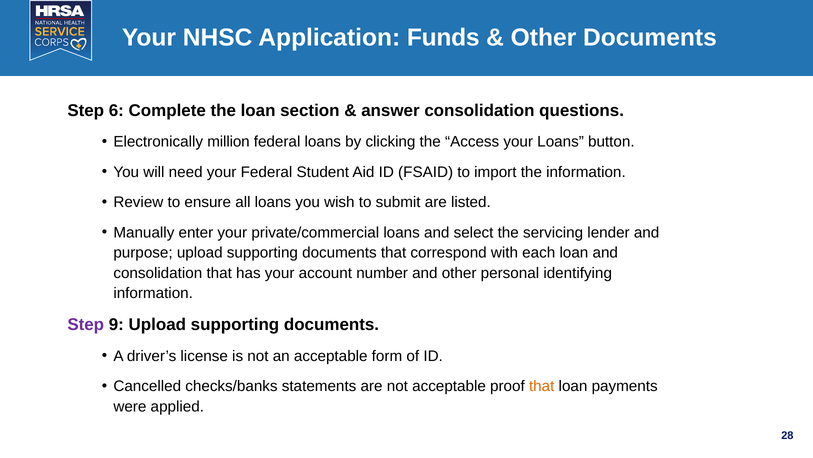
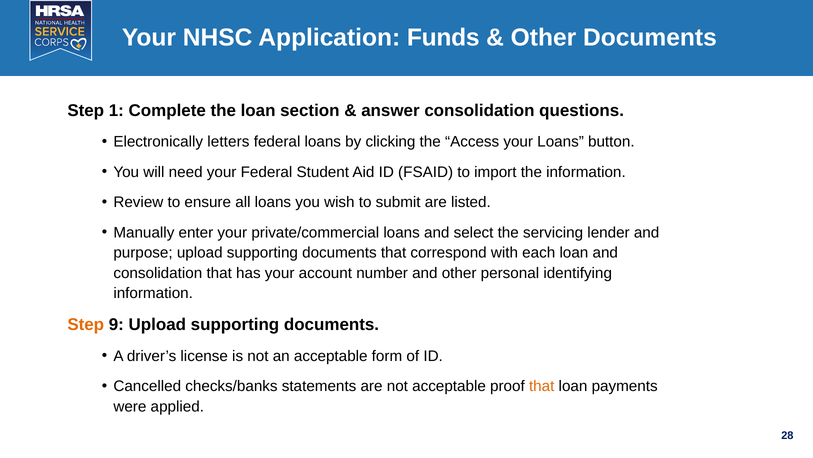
6: 6 -> 1 (116, 110)
million: million -> letters (228, 142)
Step colour: purple -> orange (86, 324)
